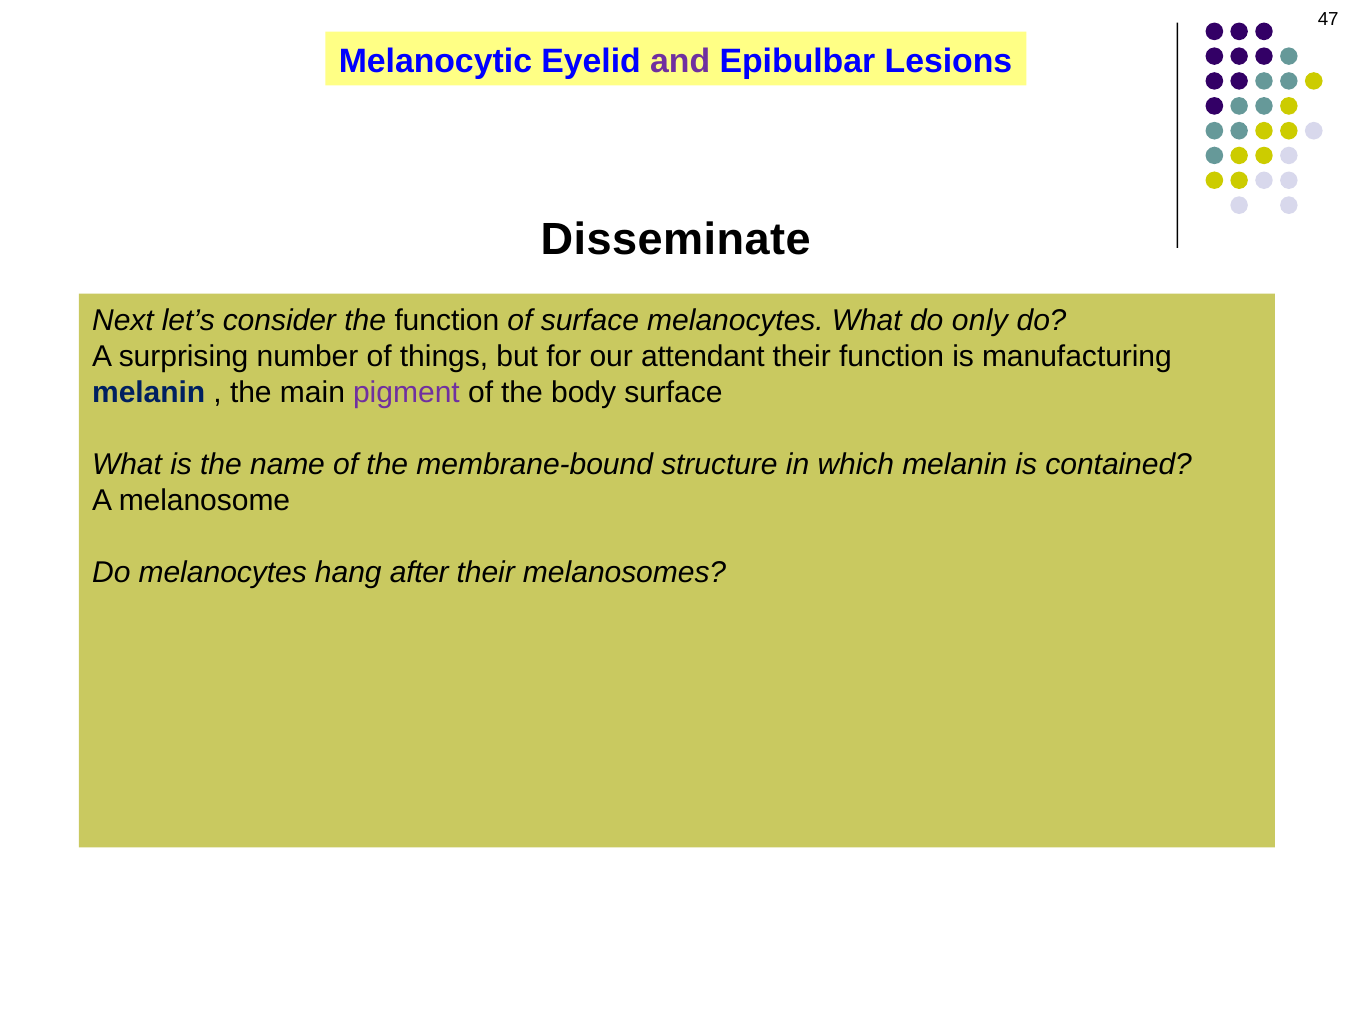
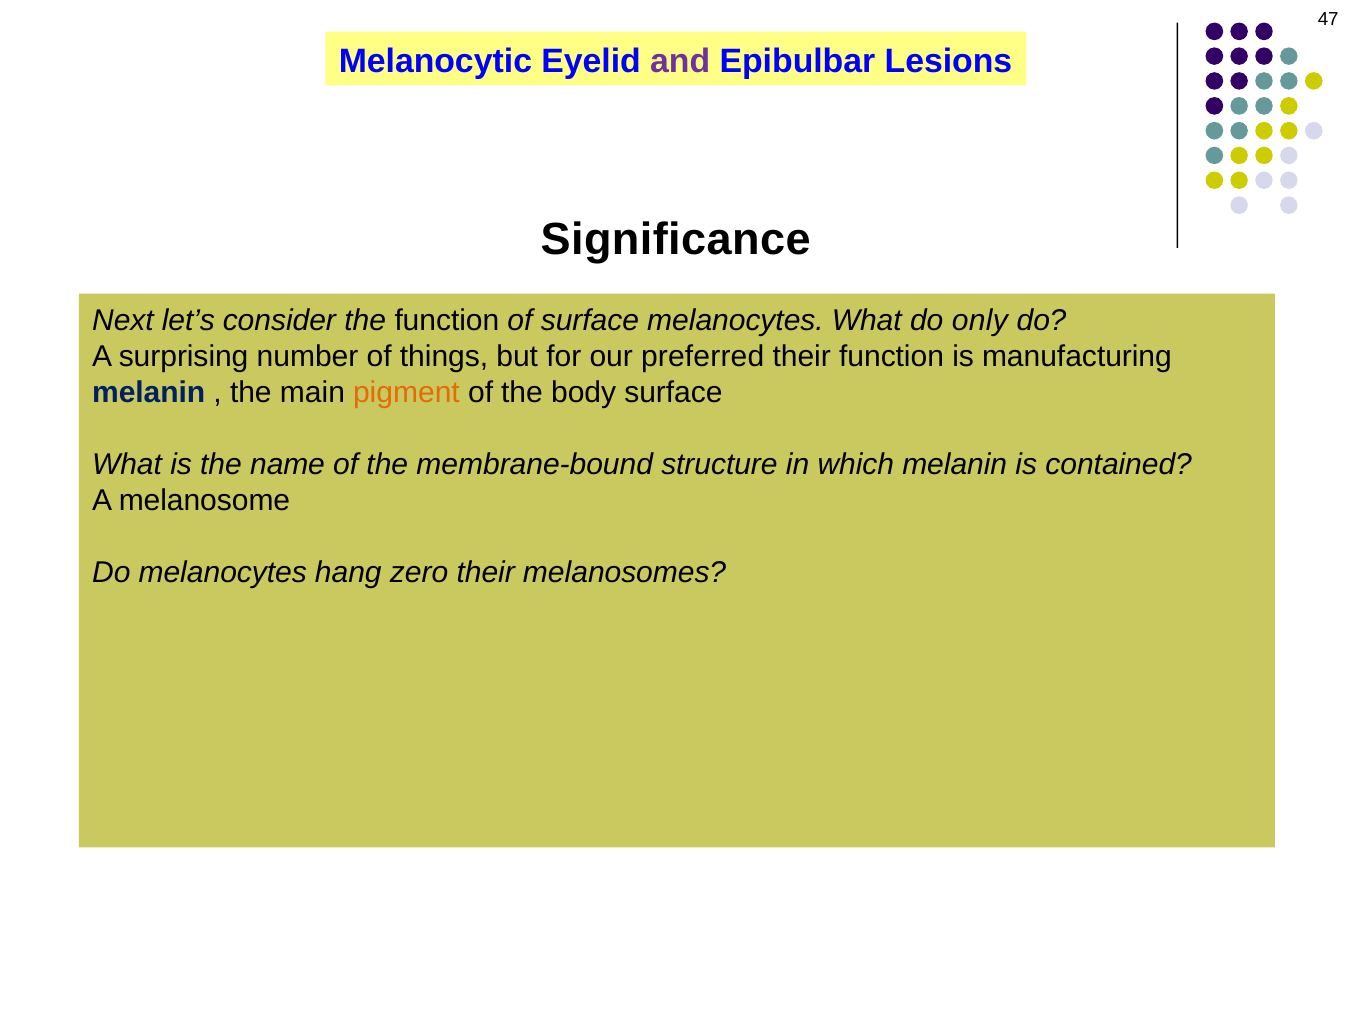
Disseminate: Disseminate -> Significance (676, 240)
attendant: attendant -> preferred (703, 356)
pigment colour: purple -> orange (406, 392)
after: after -> zero (419, 573)
